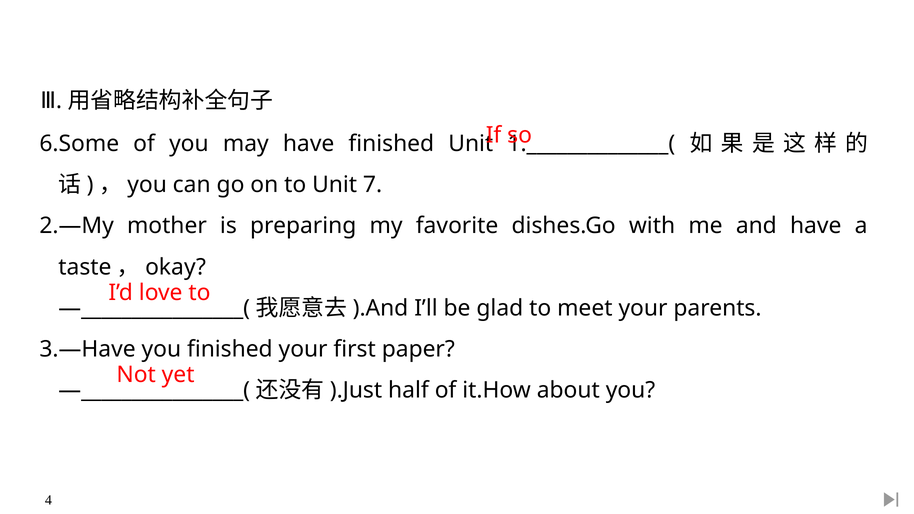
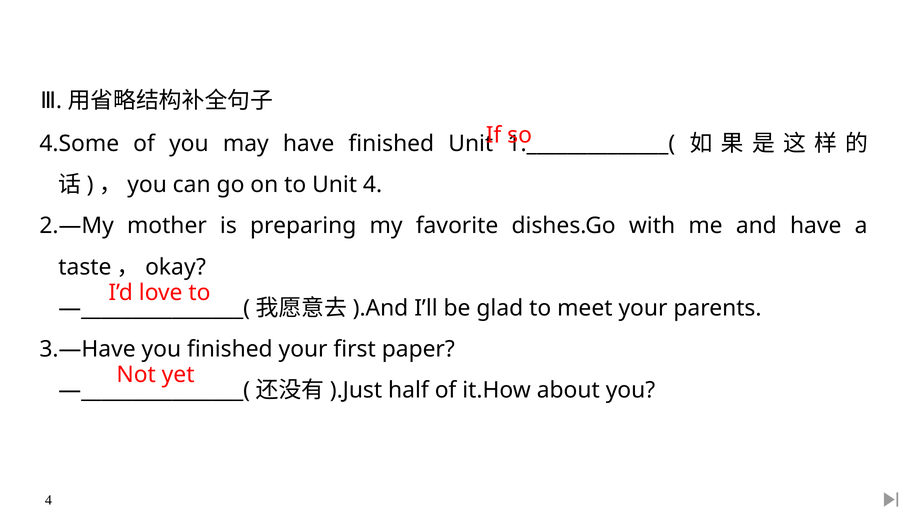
6.Some: 6.Some -> 4.Some (79, 144)
Unit 7: 7 -> 4 (373, 185)
